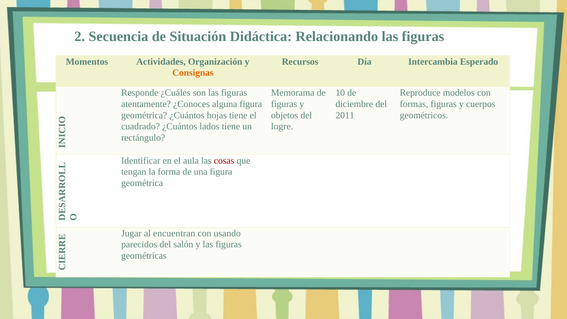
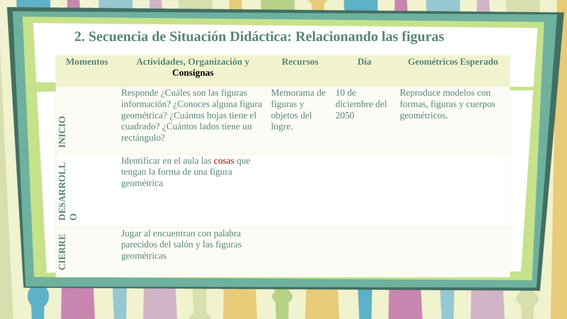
Día Intercambia: Intercambia -> Geométricos (433, 62)
Consignas colour: orange -> black (193, 73)
atentamente: atentamente -> información (146, 104)
2011: 2011 -> 2050 (345, 115)
usando: usando -> palabra (227, 233)
